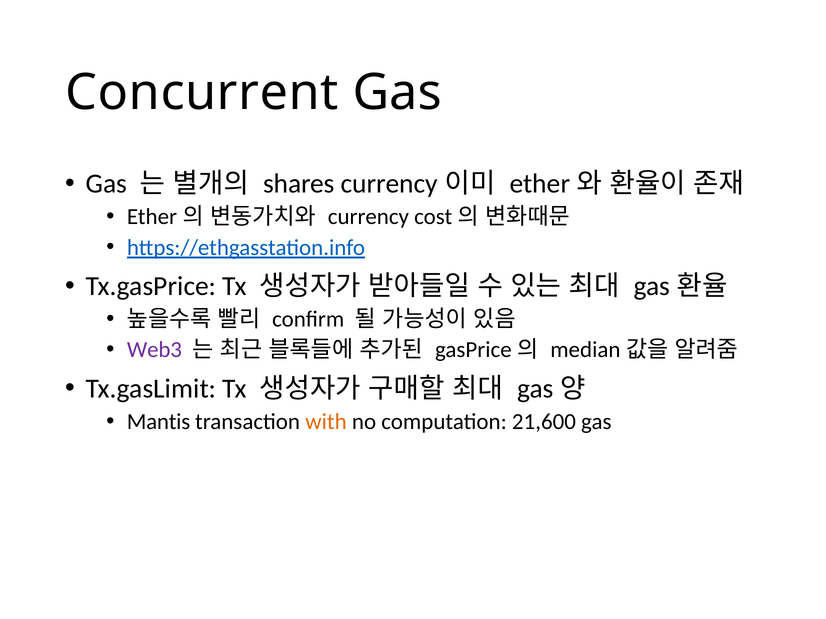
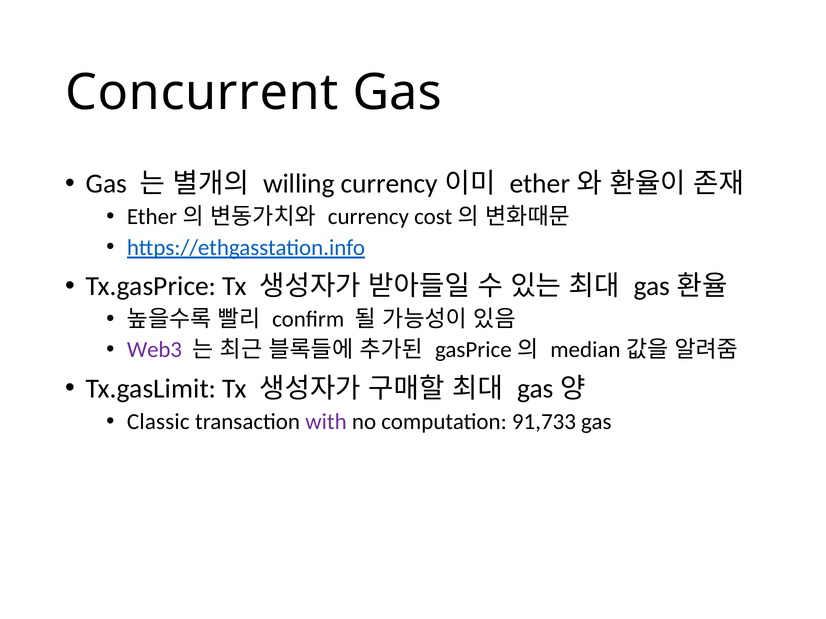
shares: shares -> willing (299, 184)
Mantis: Mantis -> Classic (158, 422)
with colour: orange -> purple (326, 422)
21,600: 21,600 -> 91,733 (544, 422)
